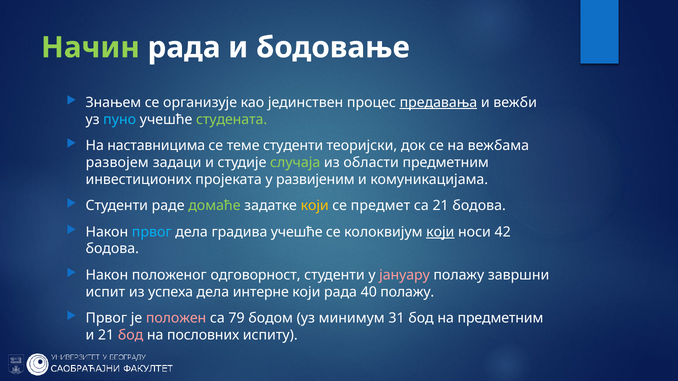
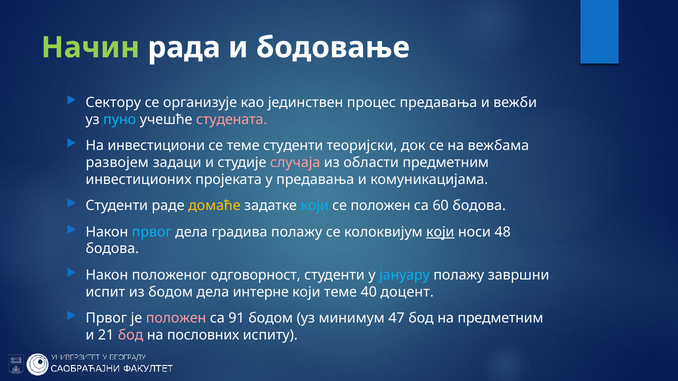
Знањем: Знањем -> Сектору (113, 103)
предавања underline: present -> none (438, 103)
студената colour: light green -> pink (232, 120)
наставницима: наставницима -> инвестициони (156, 146)
случаја colour: light green -> pink (295, 163)
у развијеним: развијеним -> предавања (315, 180)
домаће colour: light green -> yellow (214, 206)
који colour: yellow -> light blue (315, 206)
се предмет: предмет -> положен (381, 206)
са 21: 21 -> 60 (441, 206)
градива учешће: учешће -> полажу (297, 232)
42: 42 -> 48 (503, 232)
јануару colour: pink -> light blue (405, 275)
из успеха: успеха -> бодом (171, 292)
који рада: рада -> теме (341, 292)
40 полажу: полажу -> доцент (407, 292)
79: 79 -> 91 (237, 318)
31: 31 -> 47 (397, 318)
